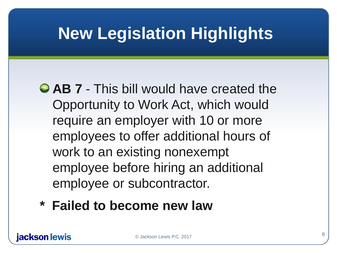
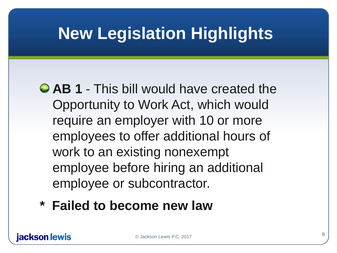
7: 7 -> 1 (79, 89)
